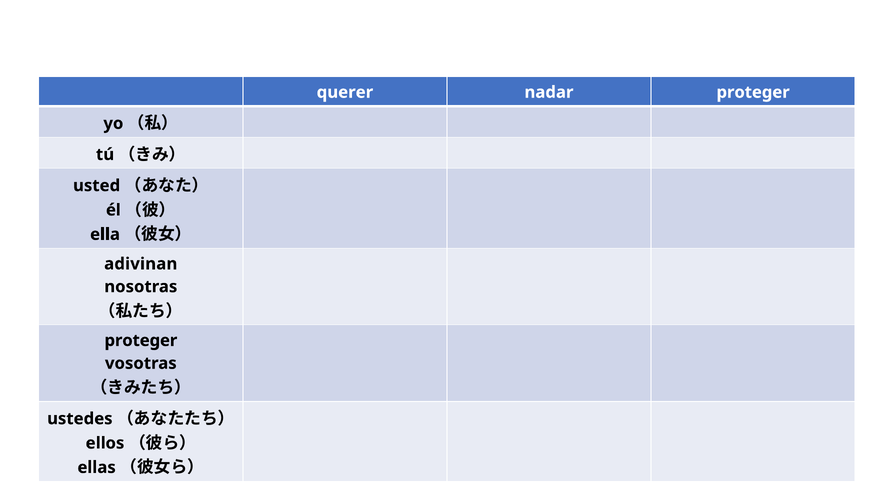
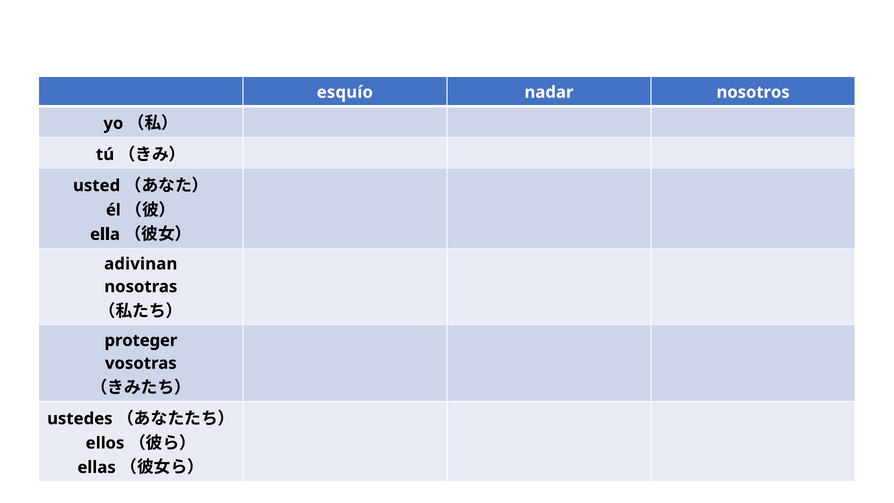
querer: querer -> esquío (345, 92)
nadar proteger: proteger -> nosotros (753, 92)
